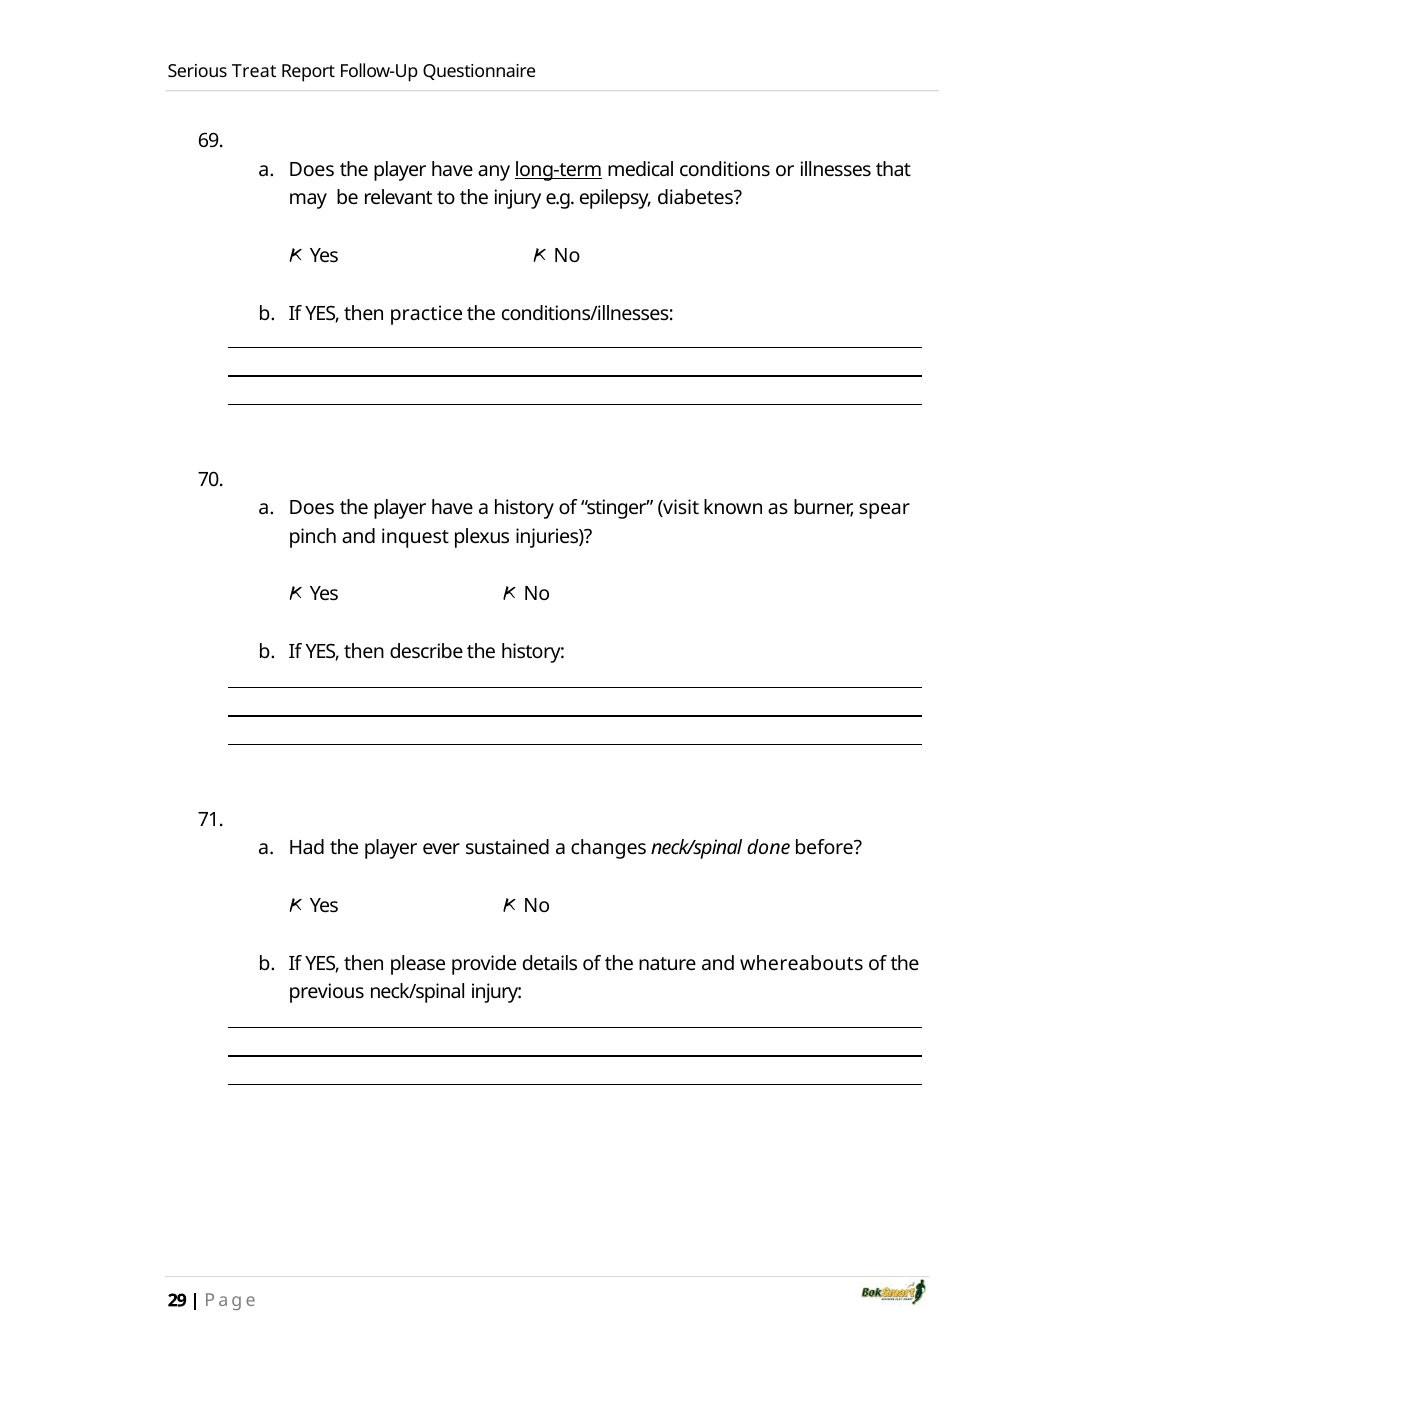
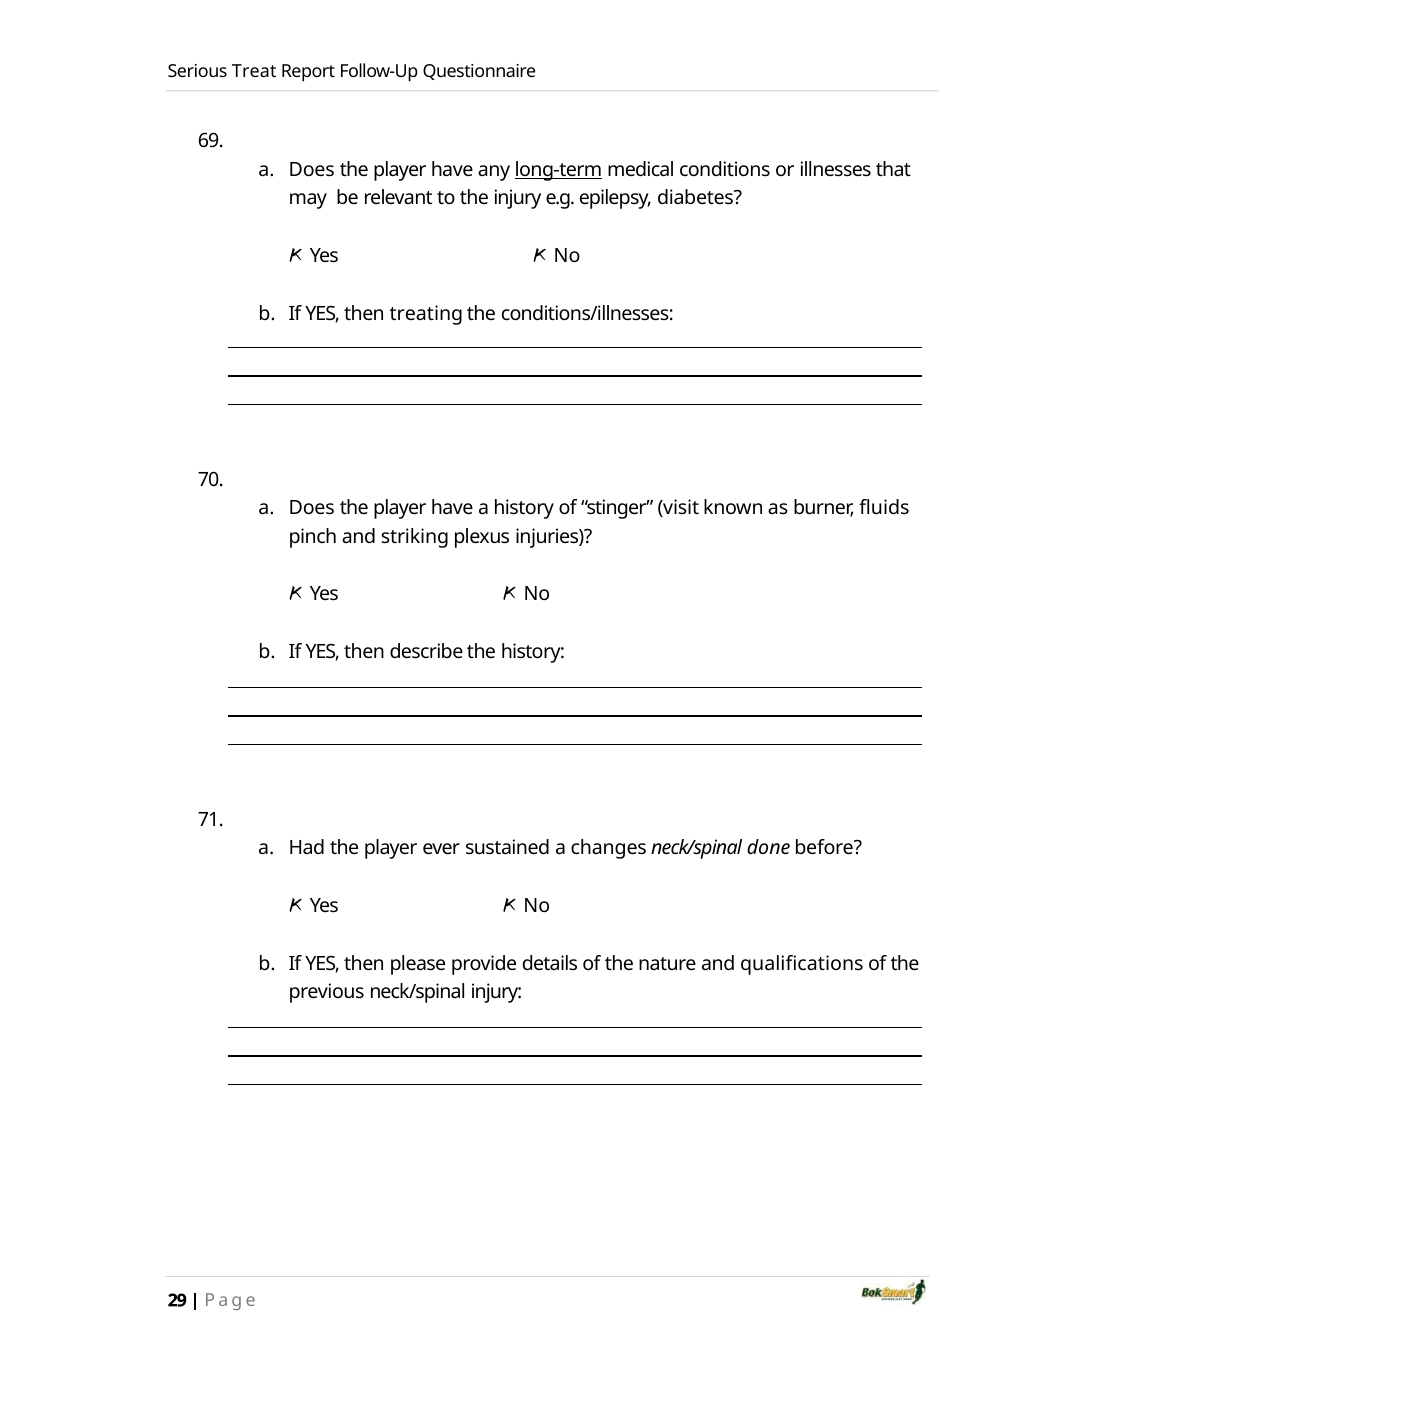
practice: practice -> treating (426, 314)
spear: spear -> fluids (884, 508)
inquest: inquest -> striking (415, 537)
whereabouts: whereabouts -> qualifications (802, 964)
